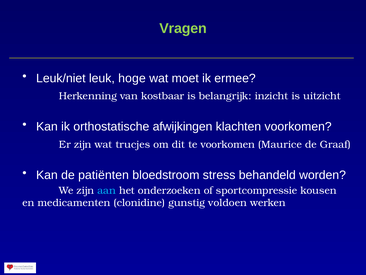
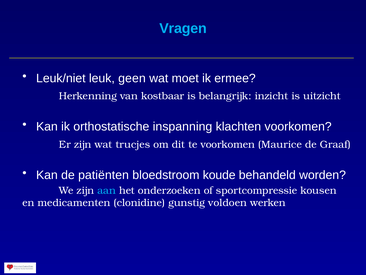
Vragen colour: light green -> light blue (183, 28)
hoge: hoge -> geen (132, 78)
afwijkingen: afwijkingen -> inspanning (182, 126)
stress: stress -> koude (219, 175)
